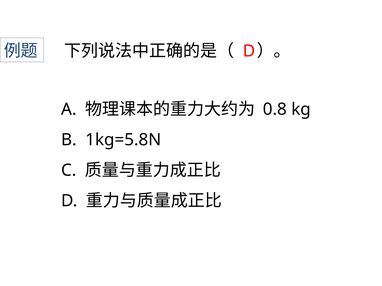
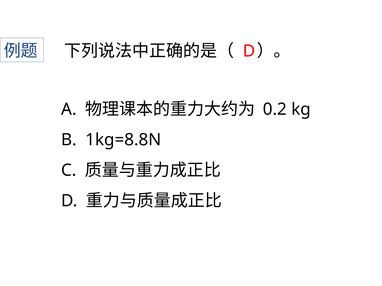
0.8: 0.8 -> 0.2 (275, 110)
1kg=5.8N: 1kg=5.8N -> 1kg=8.8N (123, 140)
